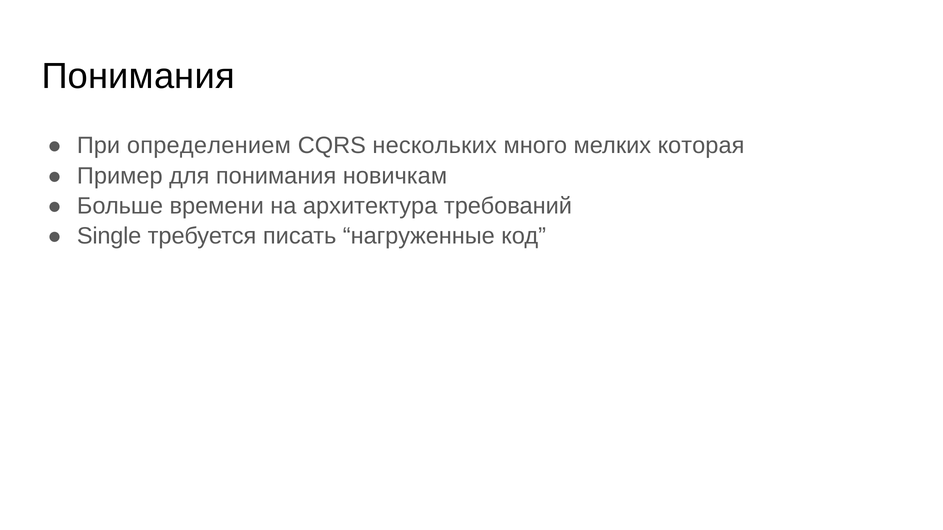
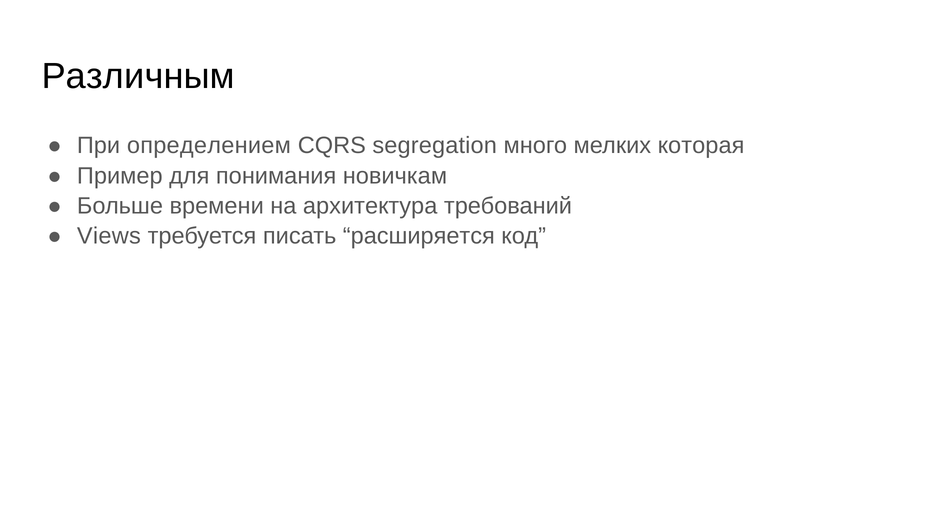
Понимания: Понимания -> Различным (138, 76)
нескольких: нескольких -> segregation (435, 146)
Single: Single -> Views (109, 236)
нагруженные: нагруженные -> расширяется (419, 236)
